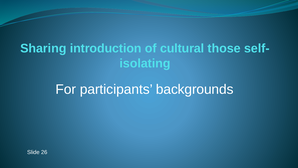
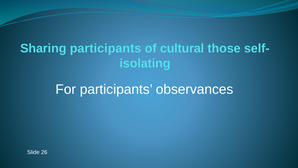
Sharing introduction: introduction -> participants (106, 48)
backgrounds: backgrounds -> observances (195, 89)
